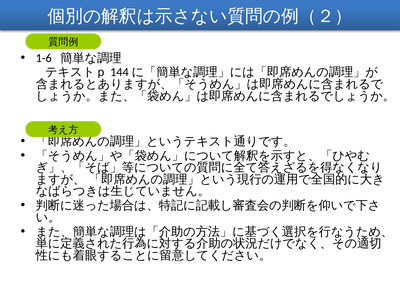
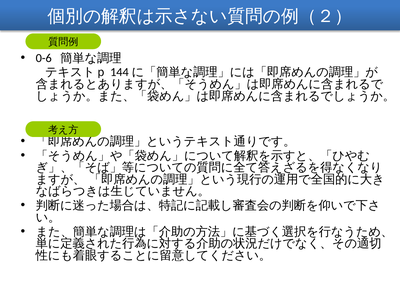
1-6: 1-6 -> 0-6 (44, 58)
